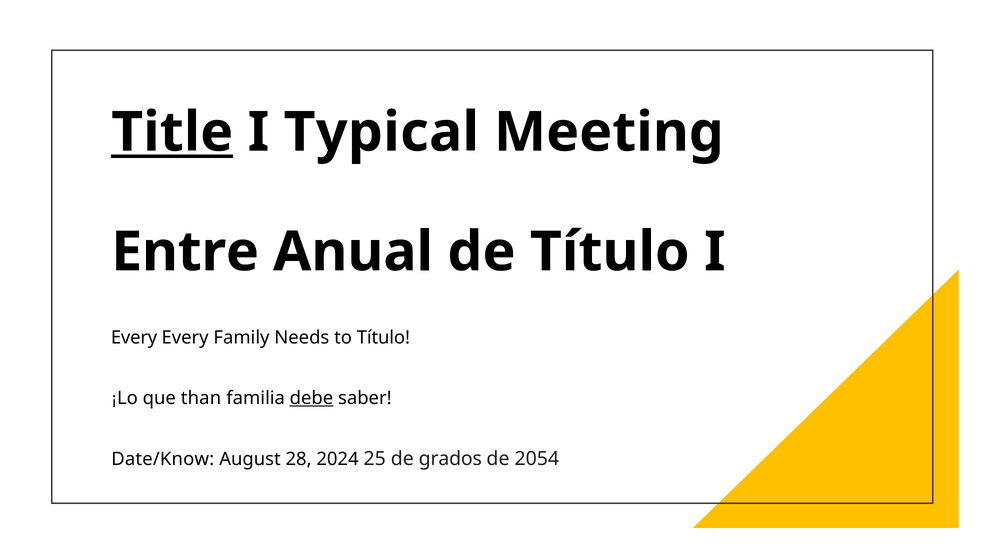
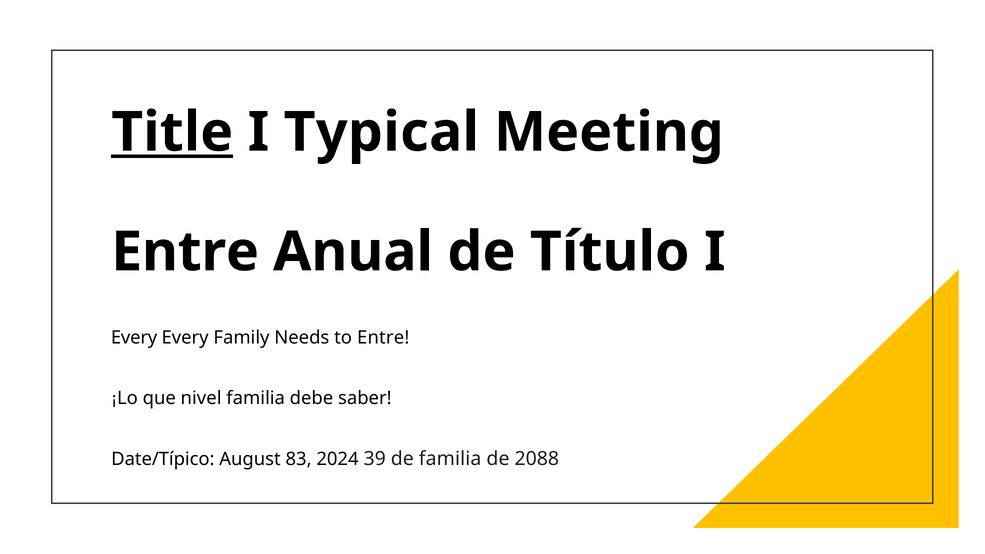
to Título: Título -> Entre (383, 338)
than: than -> nivel (201, 398)
debe underline: present -> none (311, 398)
Date/Know: Date/Know -> Date/Típico (163, 459)
28: 28 -> 83 (299, 459)
25: 25 -> 39 (375, 459)
de grados: grados -> familia (450, 459)
2054: 2054 -> 2088 (537, 459)
